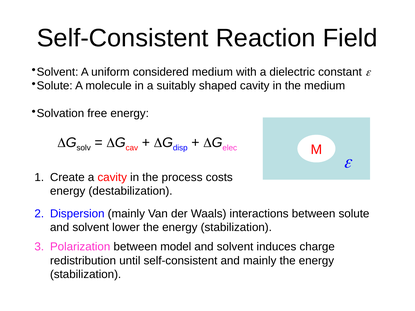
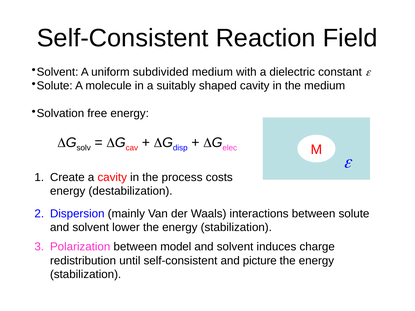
considered: considered -> subdivided (161, 72)
and mainly: mainly -> picture (260, 261)
